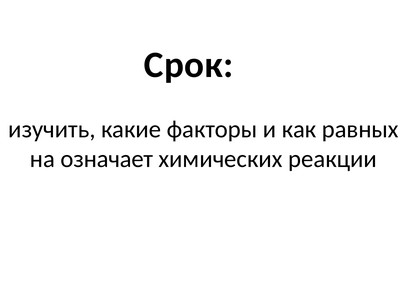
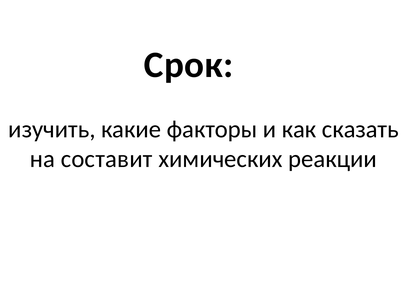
равных: равных -> сказать (360, 129)
означает: означает -> составит (107, 159)
